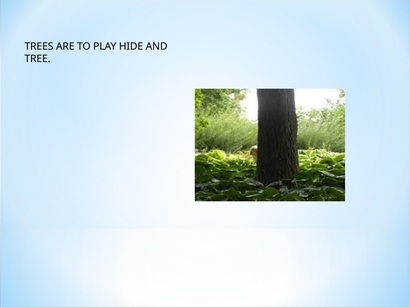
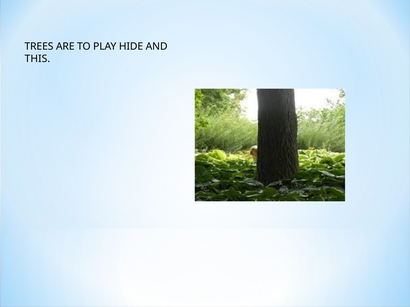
TREE: TREE -> THIS (37, 59)
